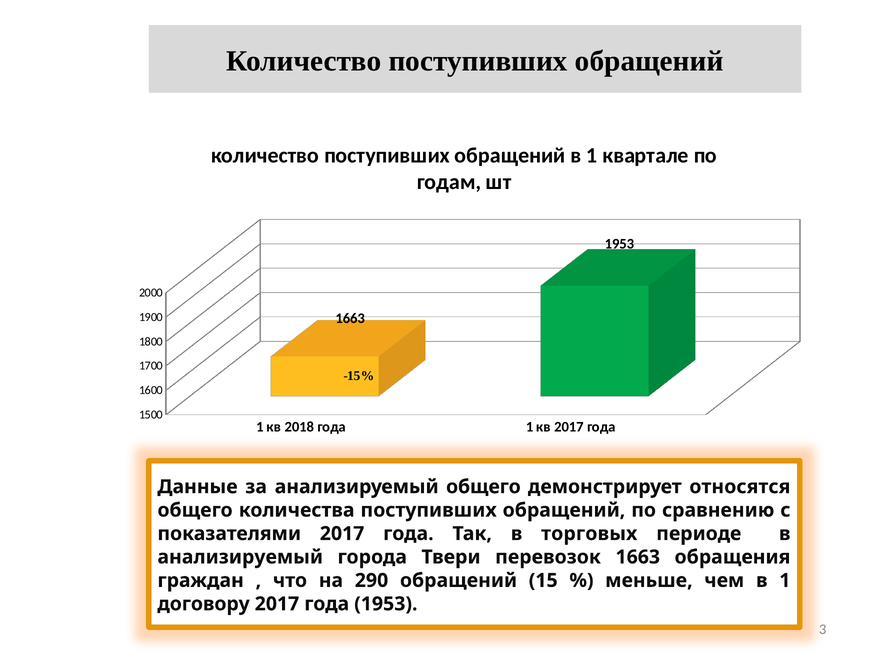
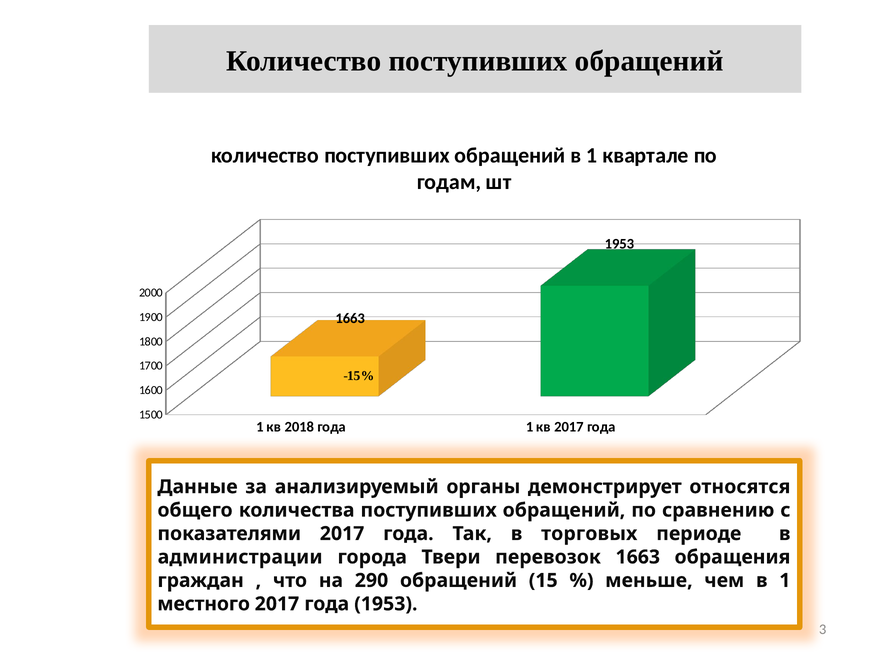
анализируемый общего: общего -> органы (483, 487)
анализируемый: анализируемый -> администрации (240, 557)
договору: договору -> местного (204, 604)
